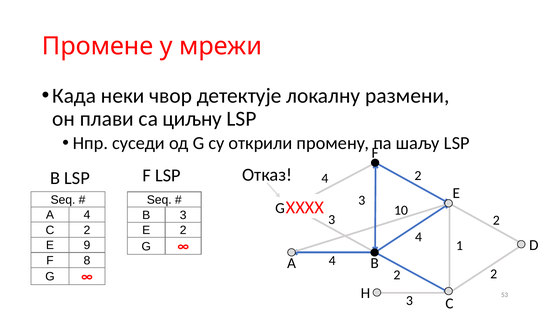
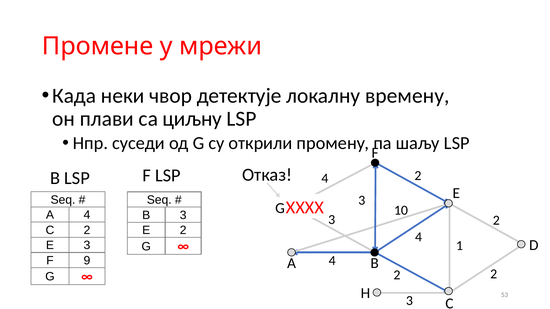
размени: размени -> времену (407, 96)
E 9: 9 -> 3 (87, 246)
8: 8 -> 9 (87, 261)
